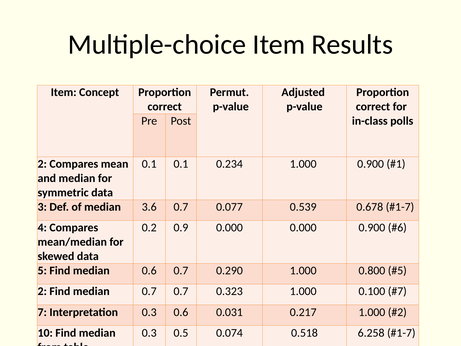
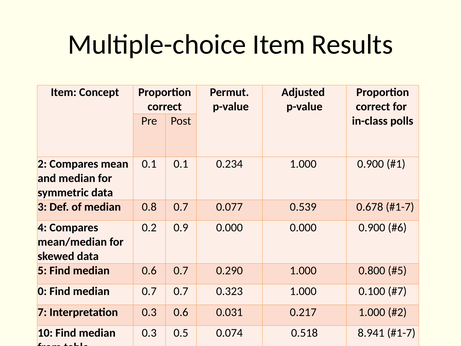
3.6: 3.6 -> 0.8 (149, 207)
2: 2 -> 0 (42, 291)
6.258: 6.258 -> 8.941 (371, 333)
